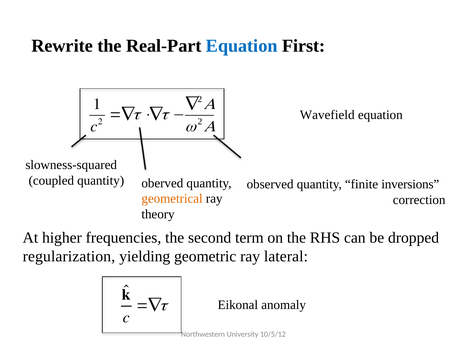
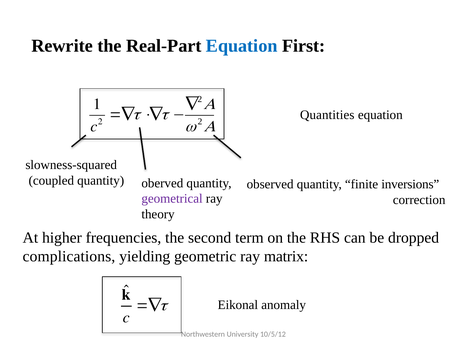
Wavefield: Wavefield -> Quantities (327, 115)
geometrical colour: orange -> purple (172, 199)
regularization: regularization -> complications (69, 256)
lateral: lateral -> matrix (286, 256)
